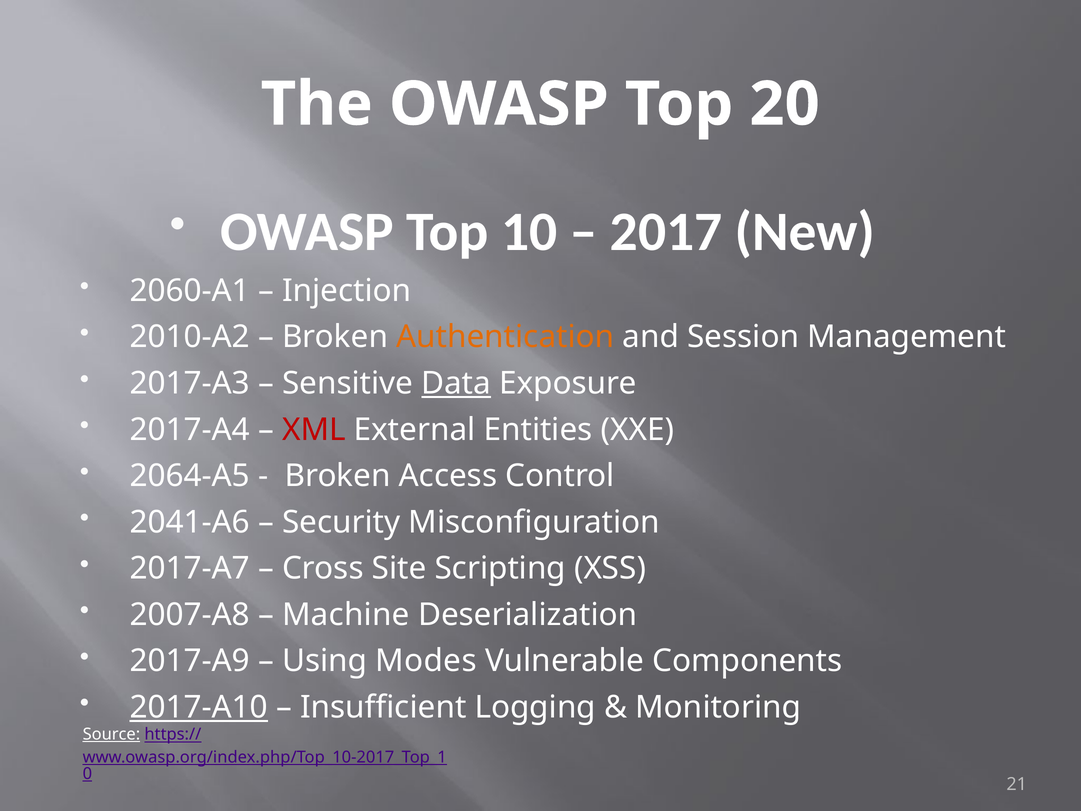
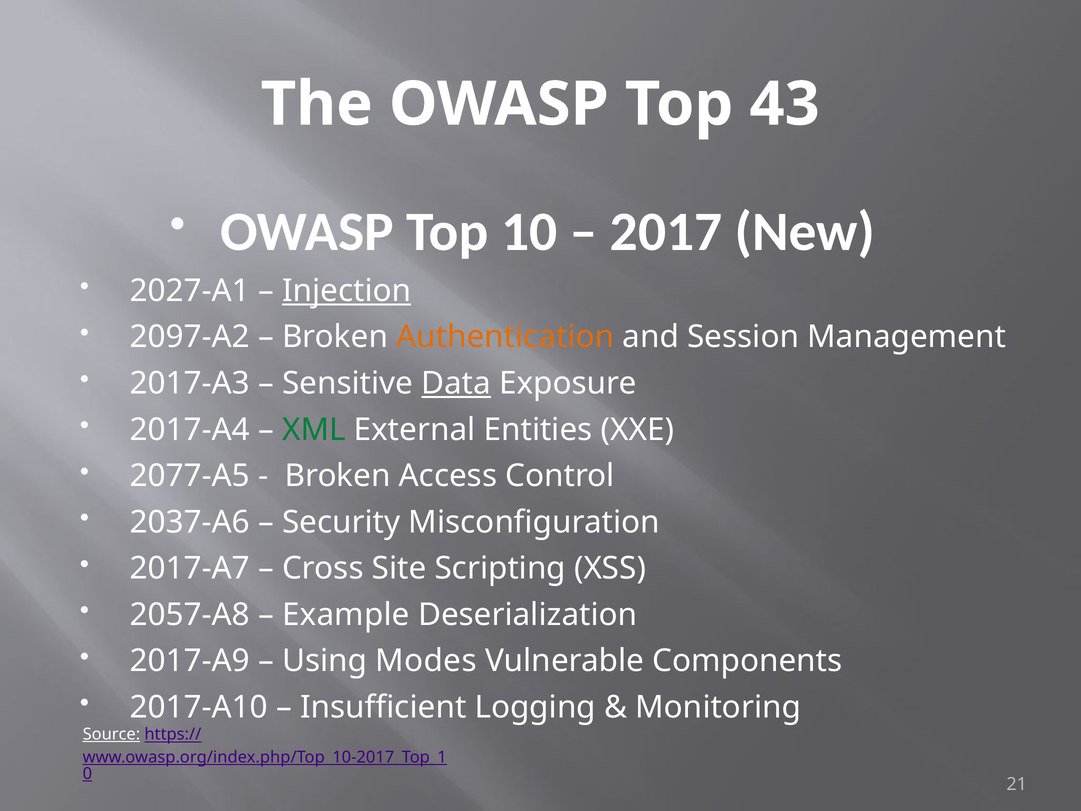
20: 20 -> 43 (785, 104)
2060-A1: 2060-A1 -> 2027-A1 (190, 291)
Injection underline: none -> present (347, 291)
2010-A2: 2010-A2 -> 2097-A2 (190, 337)
XML colour: red -> green (314, 429)
2064-A5: 2064-A5 -> 2077-A5 (190, 476)
2041-A6: 2041-A6 -> 2037-A6 (190, 522)
2007-A8: 2007-A8 -> 2057-A8 (190, 615)
Machine: Machine -> Example (346, 615)
2017-A10 underline: present -> none (199, 707)
